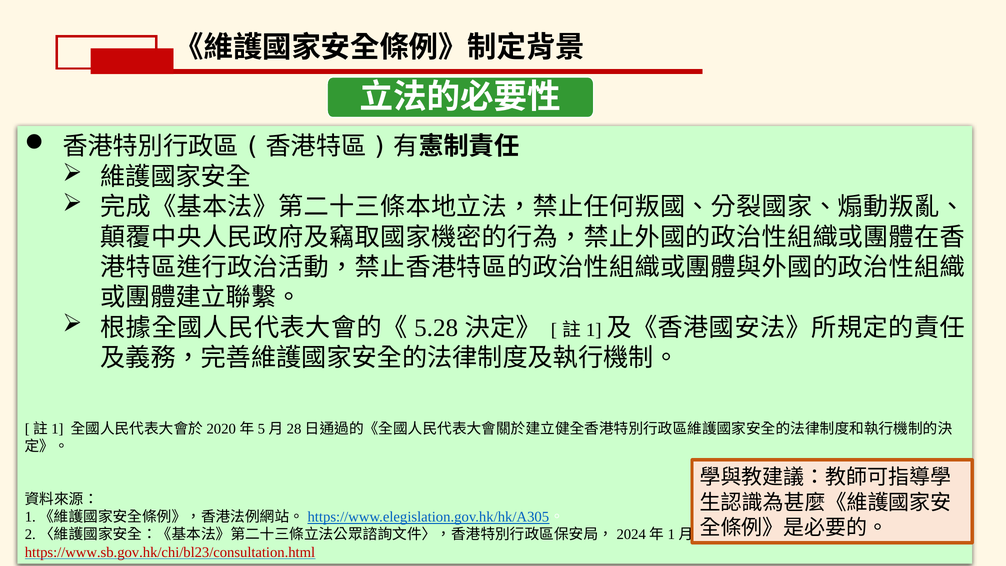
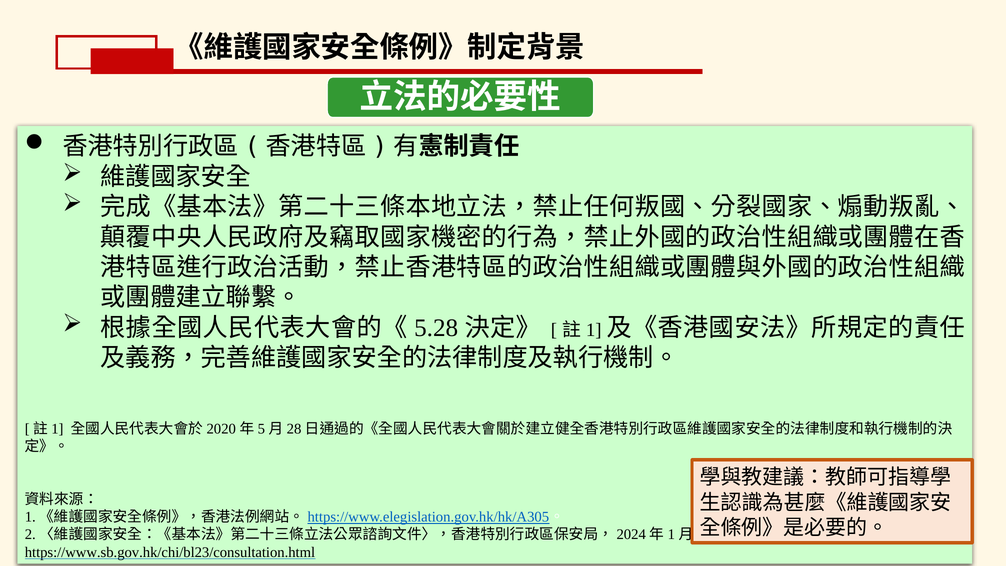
https://www.sb.gov.hk/chi/bl23/consultation.html colour: red -> black (170, 552)
